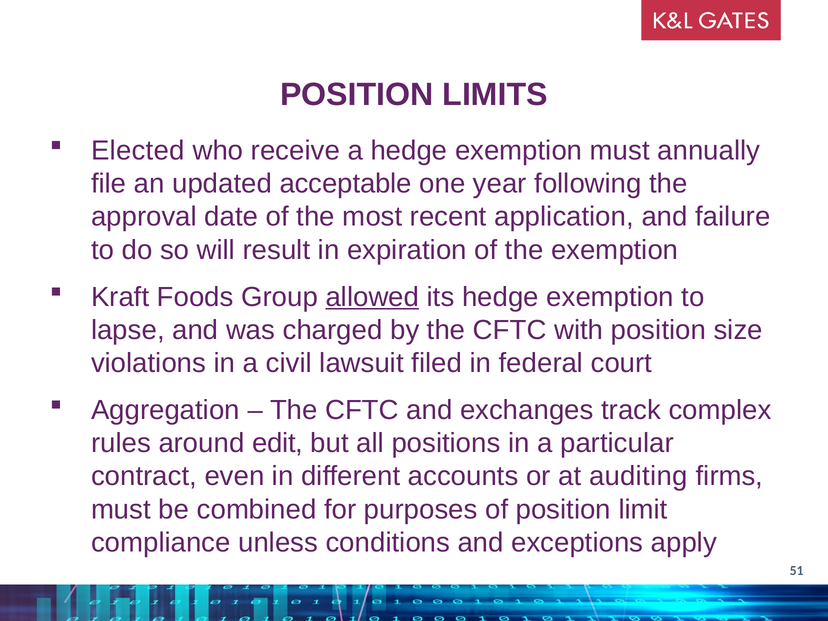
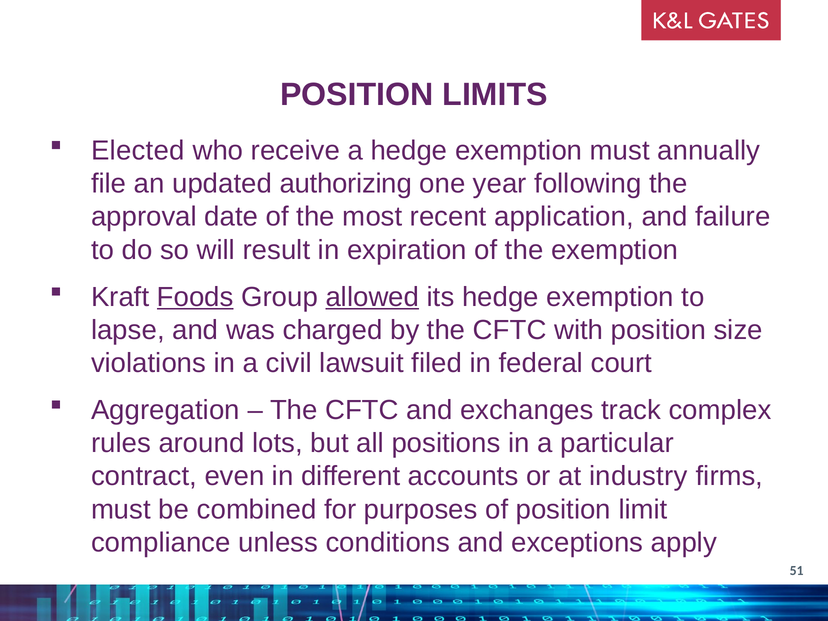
acceptable: acceptable -> authorizing (346, 184)
Foods underline: none -> present (195, 297)
edit: edit -> lots (277, 443)
auditing: auditing -> industry (638, 476)
